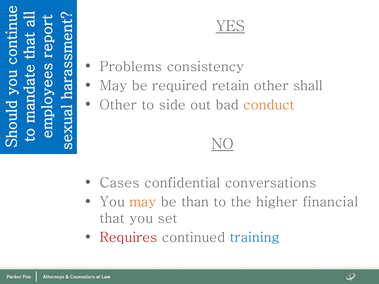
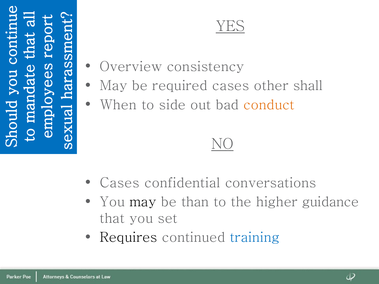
Problems: Problems -> Overview (131, 67)
required retain: retain -> cases (231, 86)
Other: Other -> When (118, 105)
may colour: orange -> black (143, 202)
financial: financial -> guidance (331, 202)
Requires colour: red -> black (128, 238)
